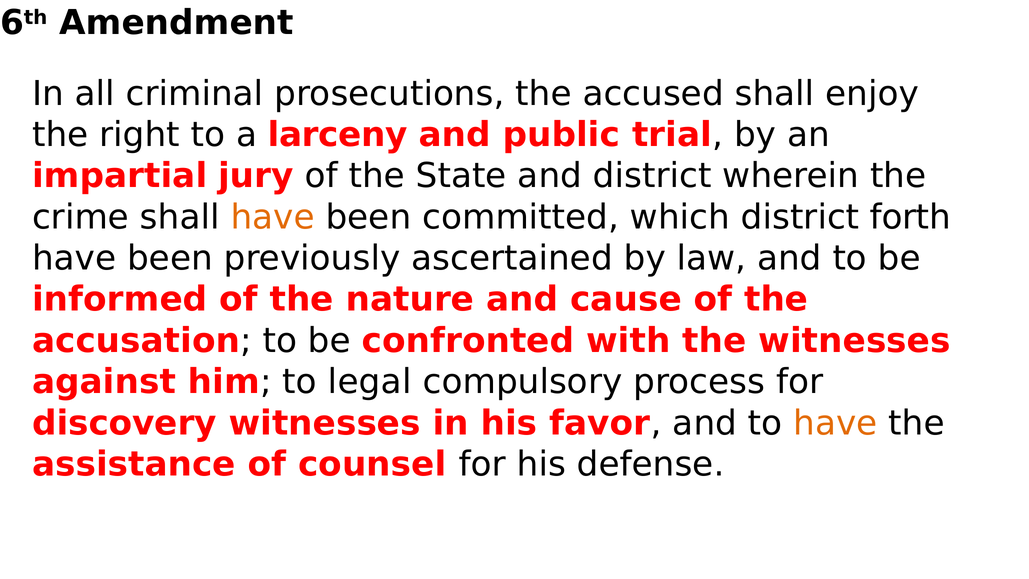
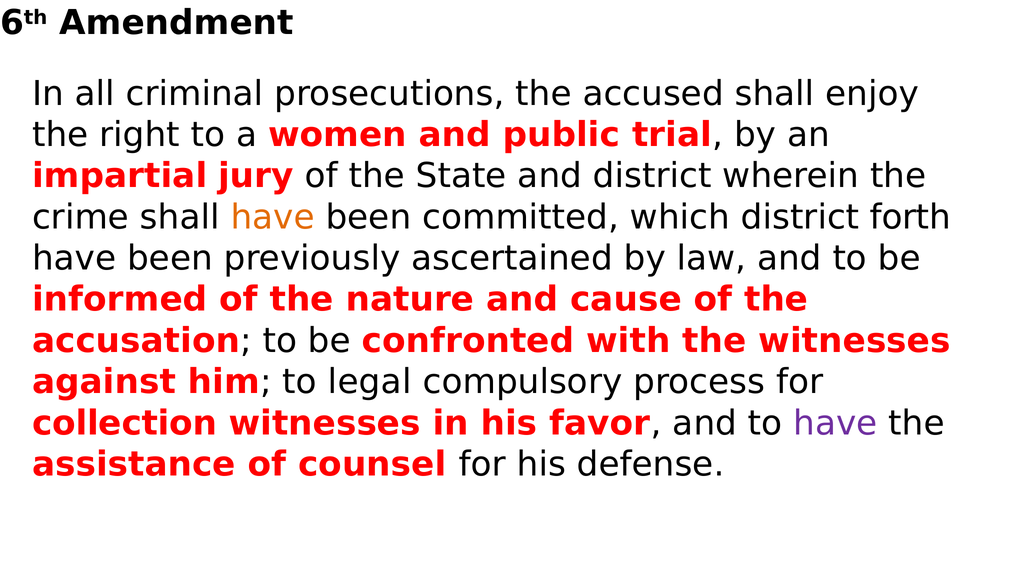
larceny: larceny -> women (338, 135)
discovery: discovery -> collection (125, 423)
have colour: orange -> purple (835, 423)
